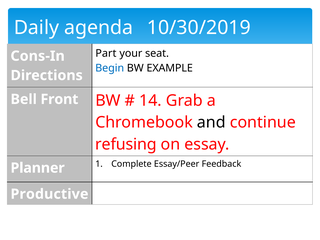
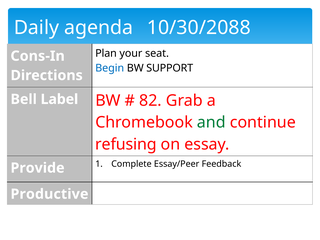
10/30/2019: 10/30/2019 -> 10/30/2088 (199, 28)
Part: Part -> Plan (106, 53)
EXAMPLE: EXAMPLE -> SUPPORT (170, 68)
Front: Front -> Label (59, 99)
14: 14 -> 82 (150, 101)
and colour: black -> green (211, 122)
Planner: Planner -> Provide (38, 168)
